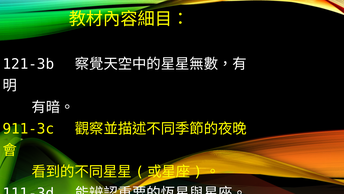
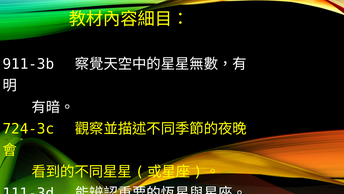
121-3b: 121-3b -> 911-3b (28, 64)
911-3c: 911-3c -> 724-3c (28, 128)
